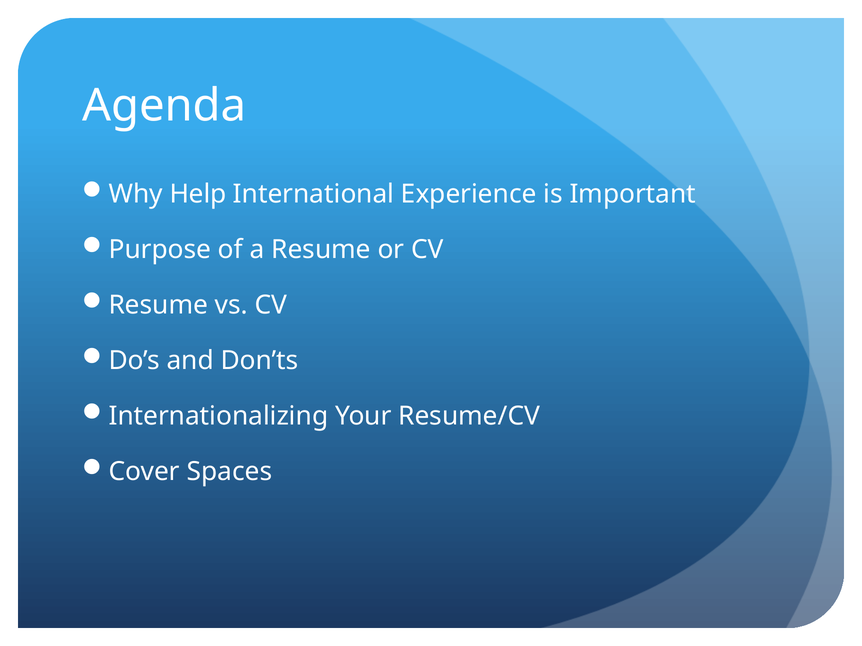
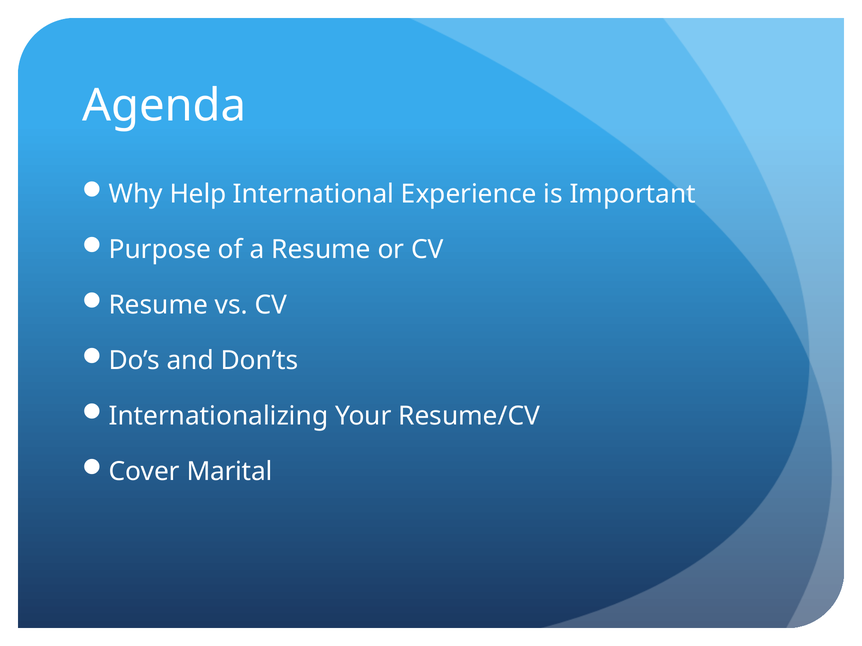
Spaces: Spaces -> Marital (230, 472)
